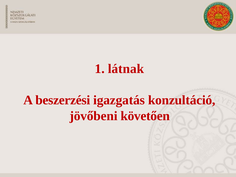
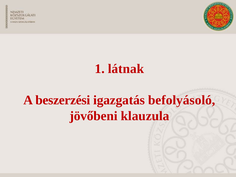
konzultáció: konzultáció -> befolyásoló (182, 100)
követően: követően -> klauzula (145, 116)
